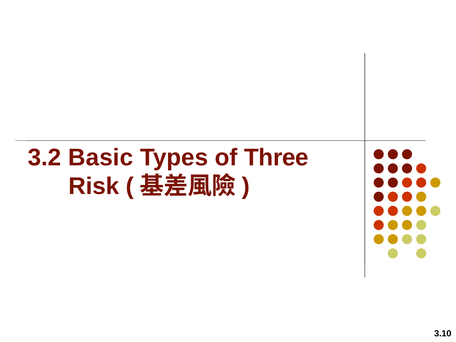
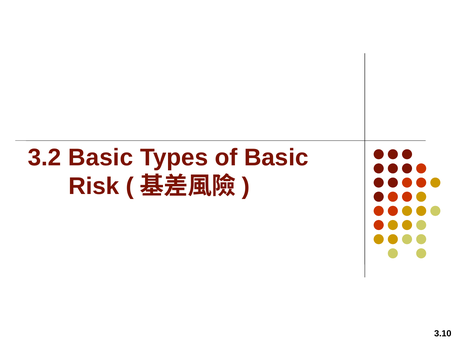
of Three: Three -> Basic (276, 157)
